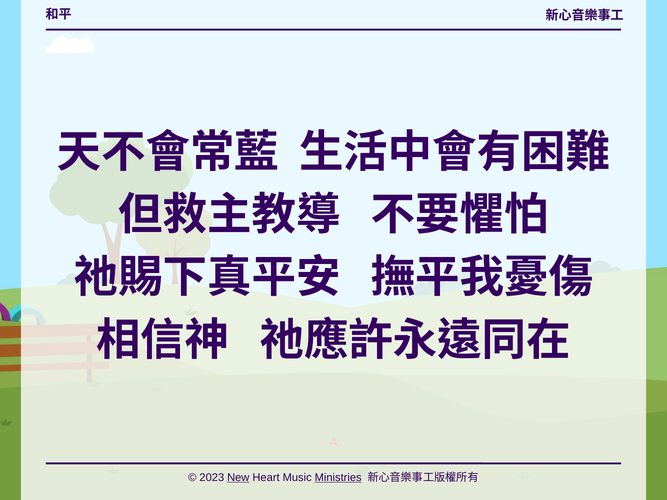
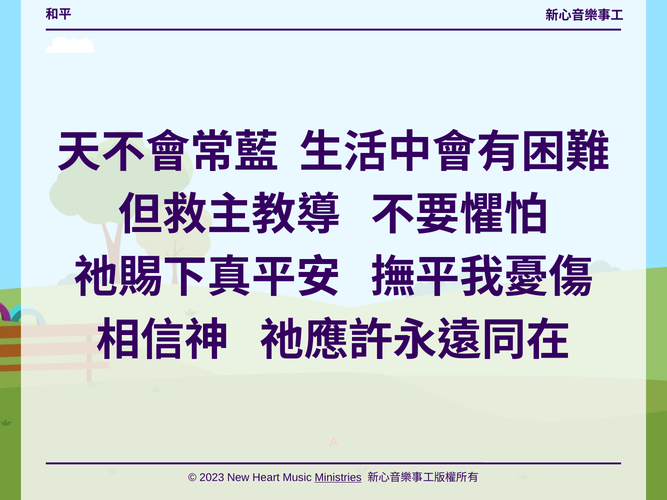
New underline: present -> none (238, 478)
